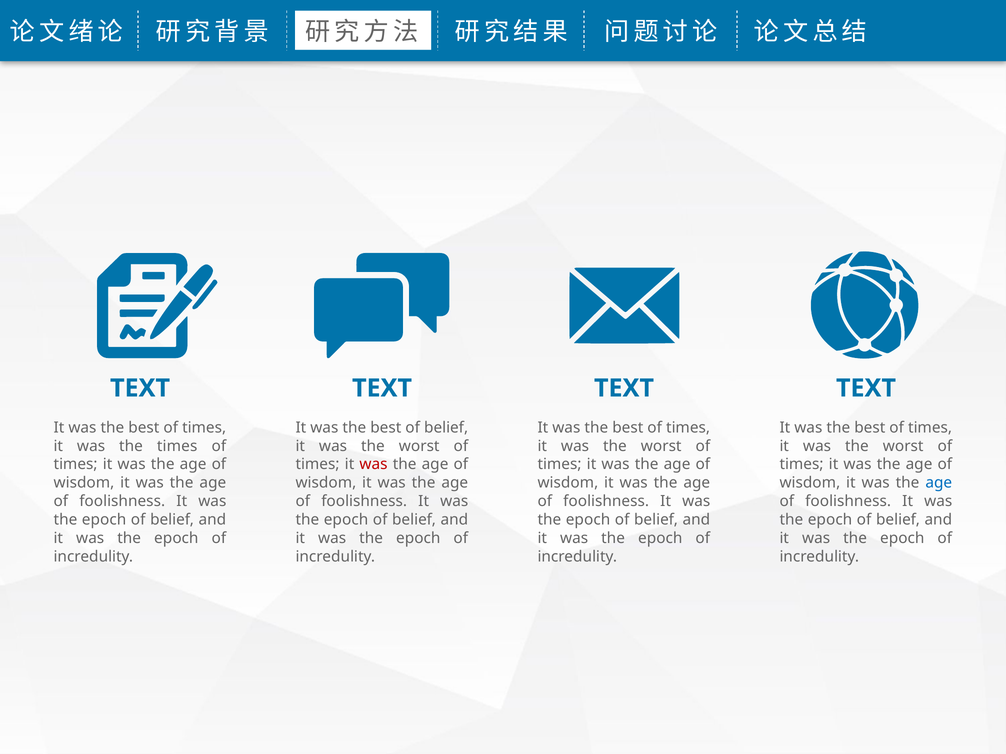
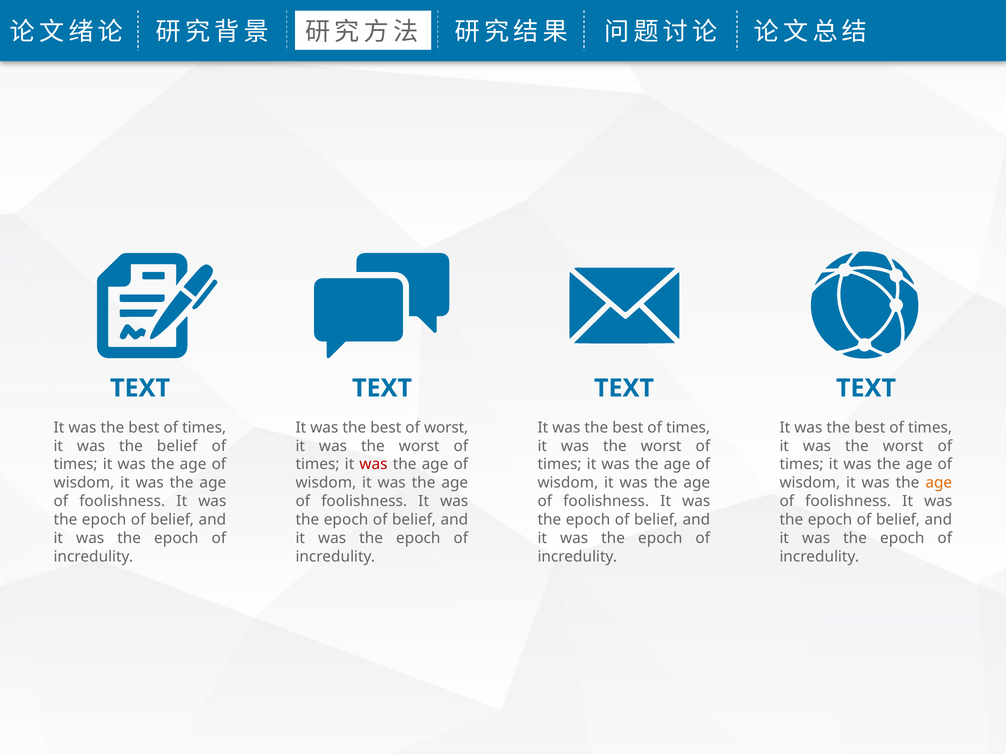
best of belief: belief -> worst (446, 428)
the times: times -> belief (177, 446)
age colour: blue -> orange (939, 483)
